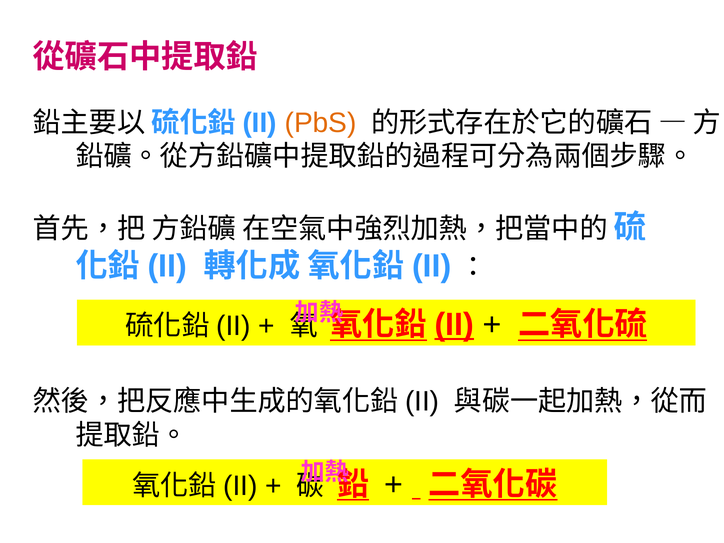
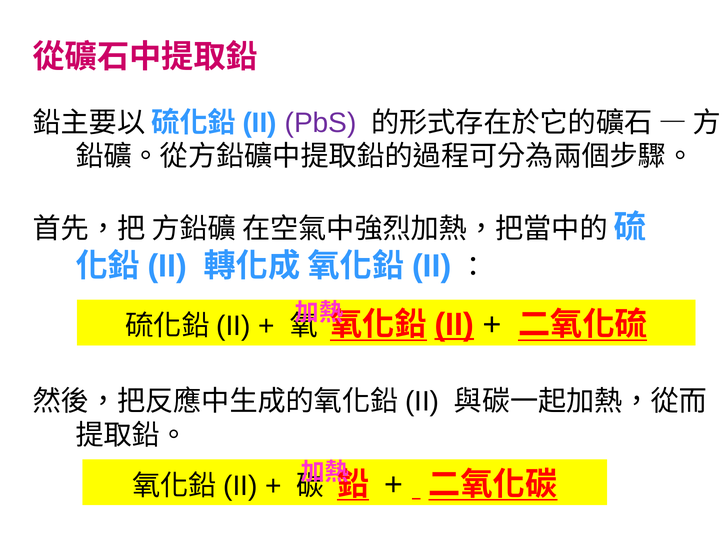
PbS colour: orange -> purple (321, 123)
